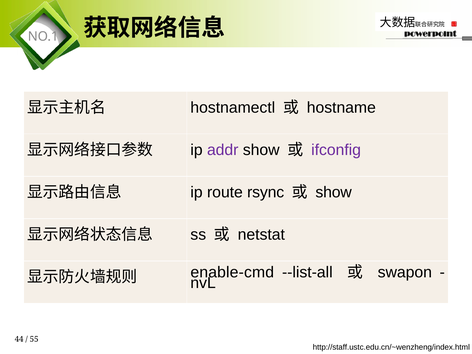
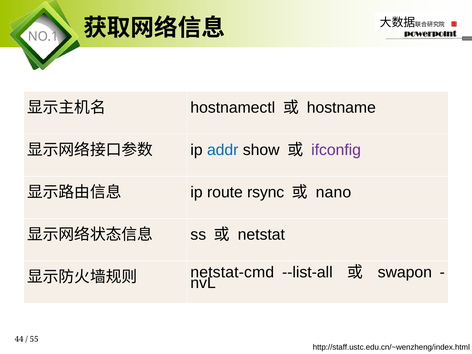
addr colour: purple -> blue (223, 150)
show: show -> nano (333, 192)
enable-cmd: enable-cmd -> netstat-cmd (232, 272)
